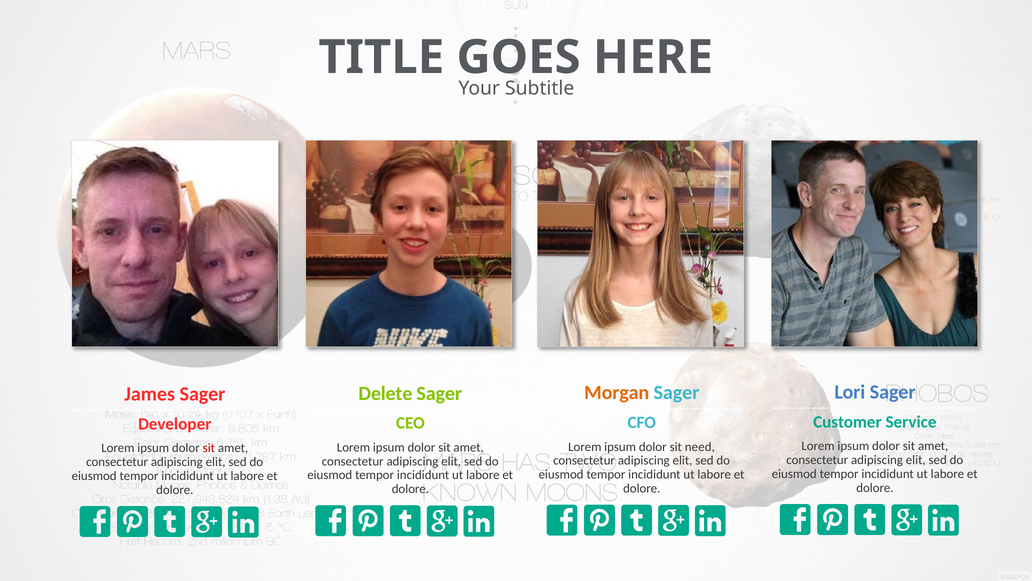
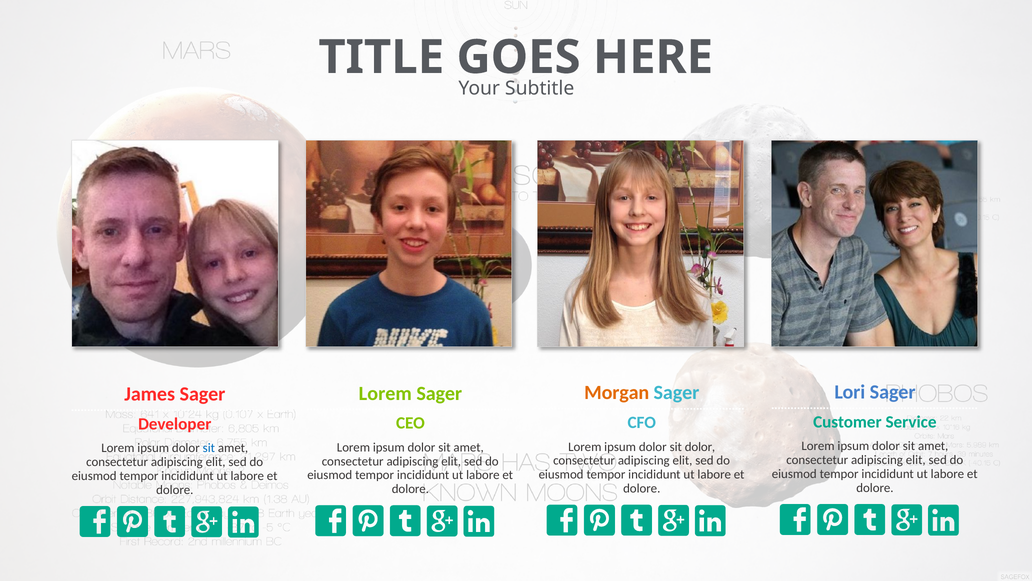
Delete: Delete -> Lorem (385, 393)
sit need: need -> dolor (700, 446)
sit colour: red -> blue (209, 448)
